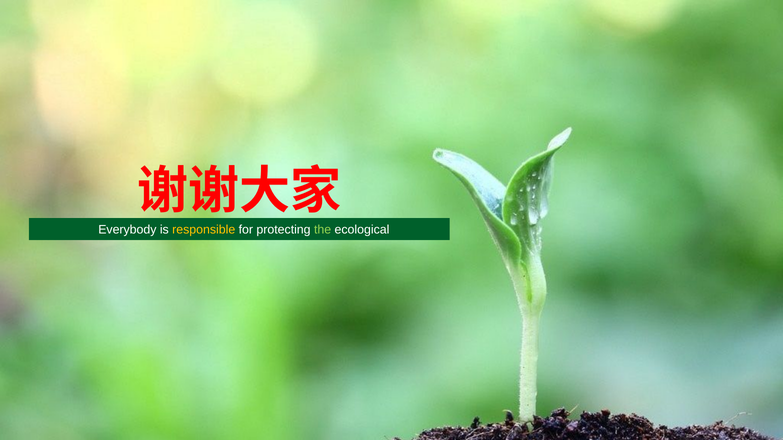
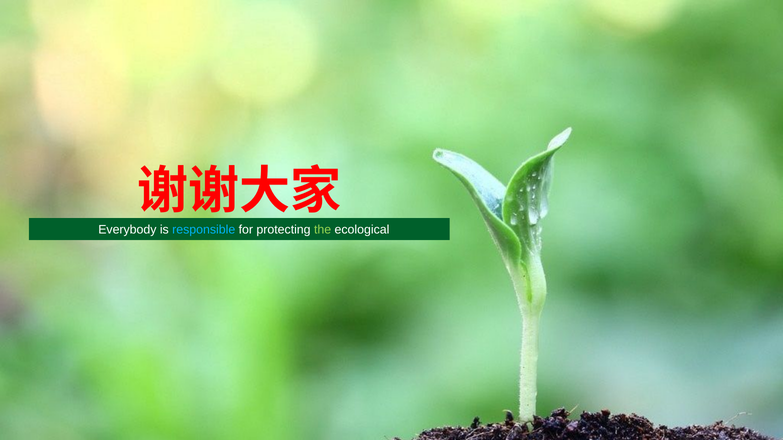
responsible colour: yellow -> light blue (204, 230)
